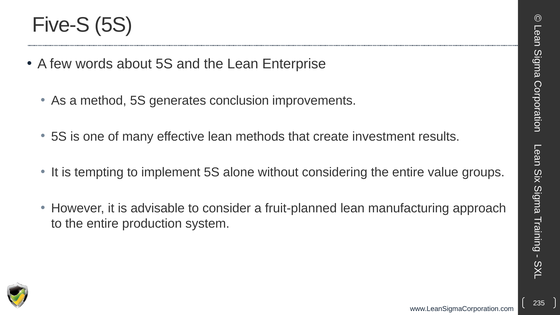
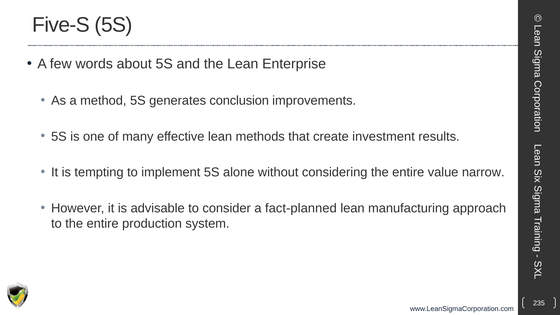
groups: groups -> narrow (483, 172)
fruit-planned: fruit-planned -> fact-planned (301, 208)
